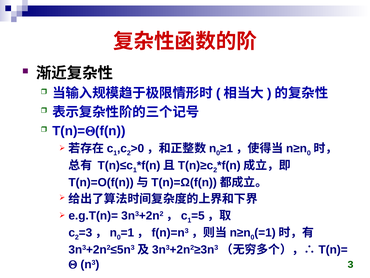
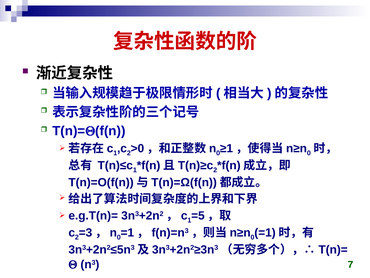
3: 3 -> 7 (351, 264)
